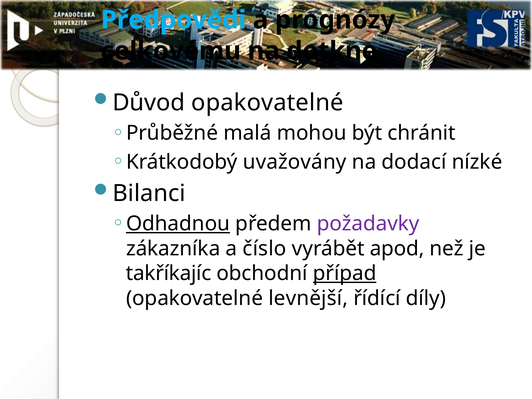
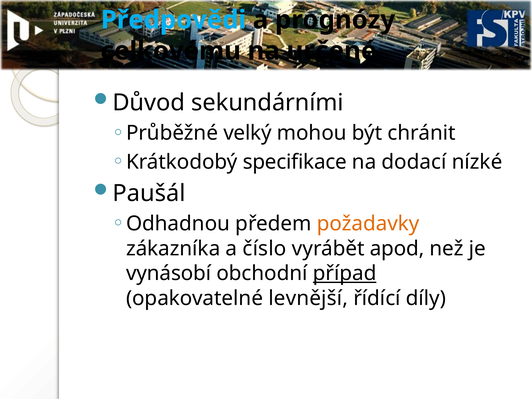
dotkne: dotkne -> určené (331, 51)
Důvod opakovatelné: opakovatelné -> sekundárními (268, 103)
malá: malá -> velký (247, 133)
uvažovány: uvažovány -> specifikace (295, 162)
Bilanci: Bilanci -> Paušál (149, 193)
Odhadnou underline: present -> none (178, 224)
požadavky colour: purple -> orange (368, 224)
takříkajíc: takříkajíc -> vynásobí (169, 273)
